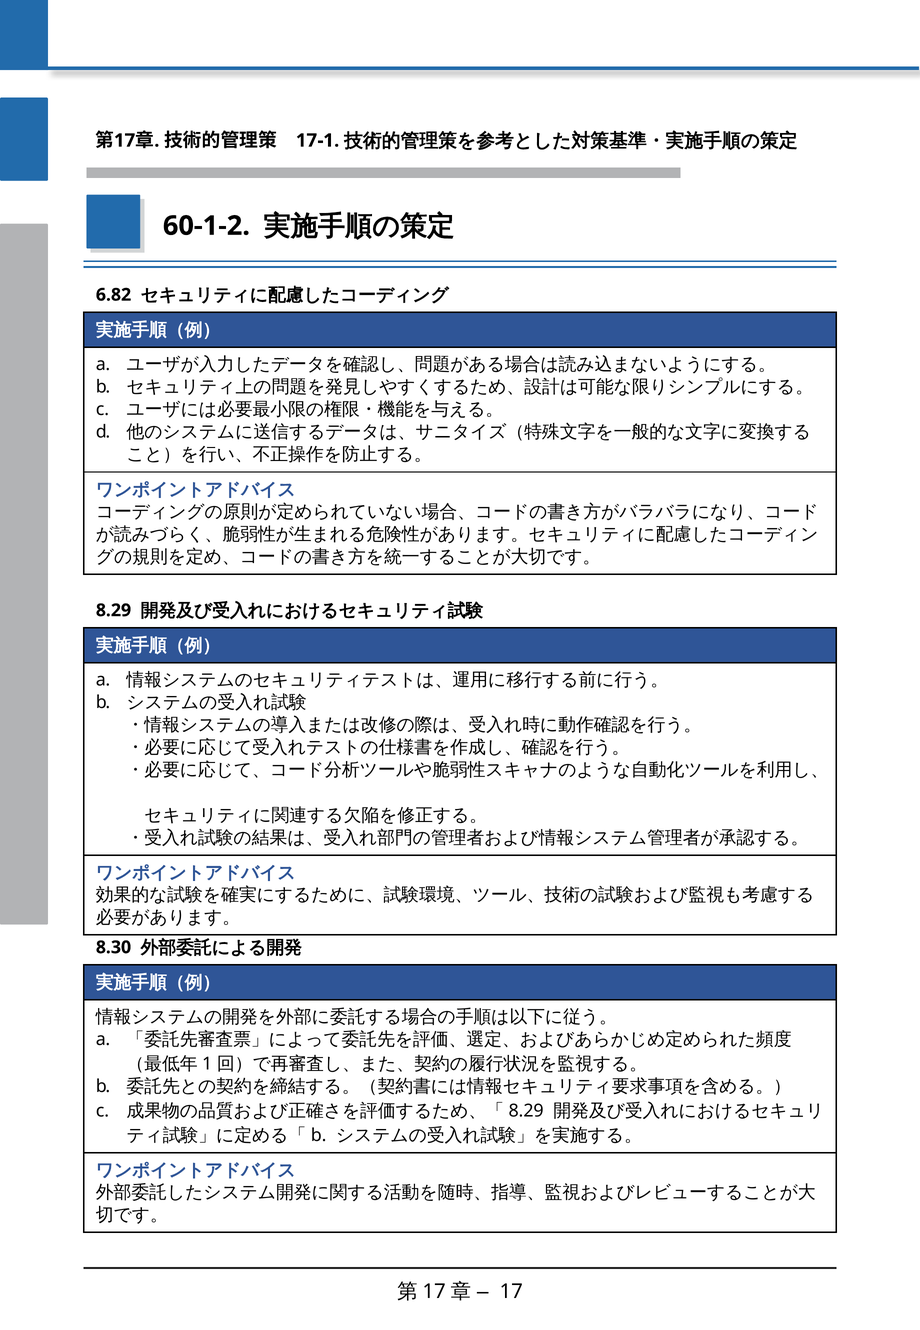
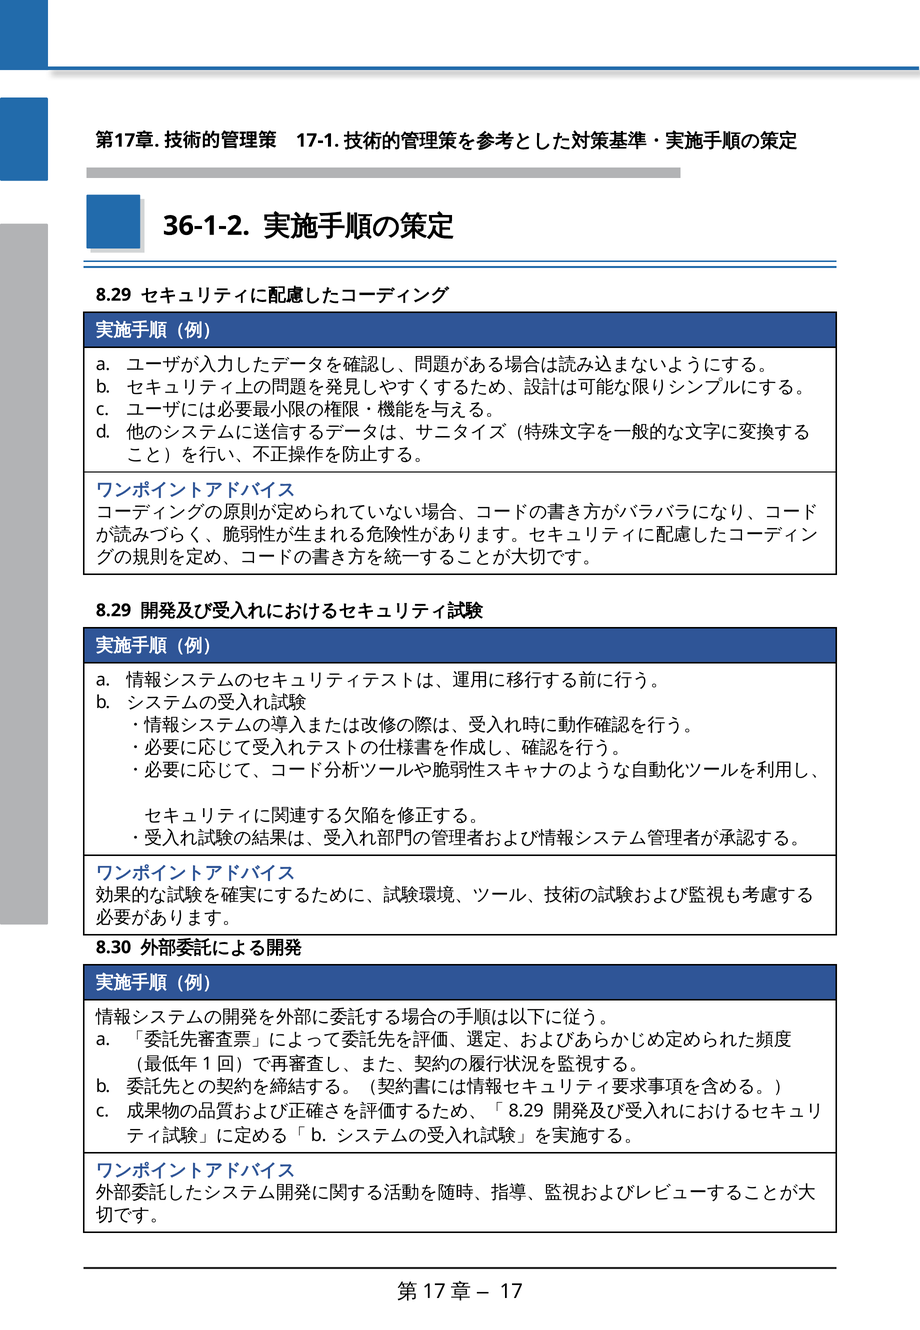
60-1-2: 60-1-2 -> 36-1-2 (206, 226)
6.82: 6.82 -> 8.29 (114, 295)
